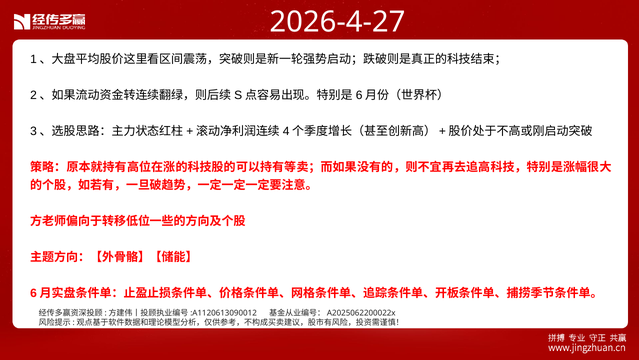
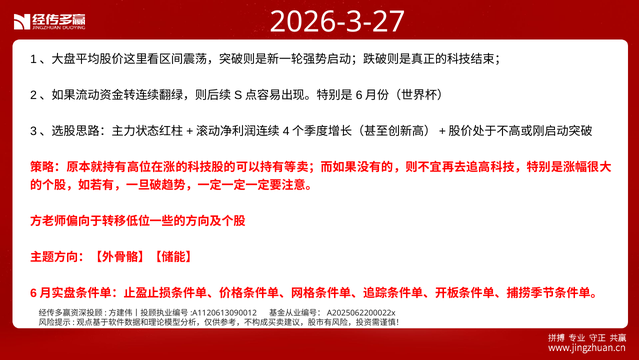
2026-4-27: 2026-4-27 -> 2026-3-27 (337, 22)
